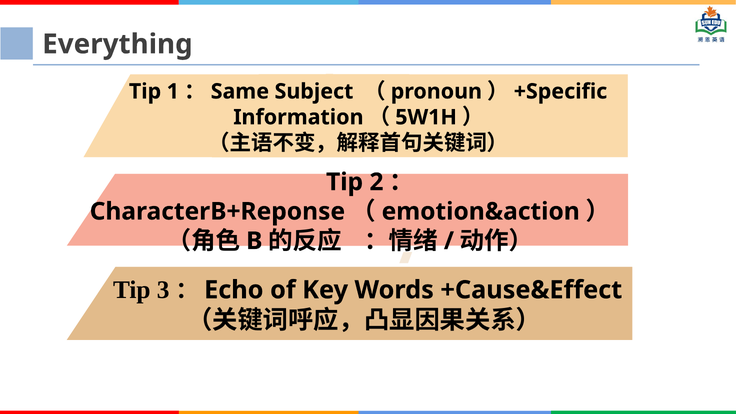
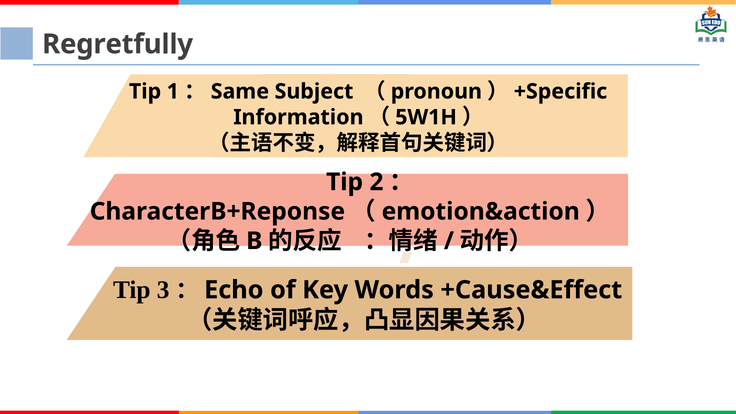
Everything: Everything -> Regretfully (118, 44)
